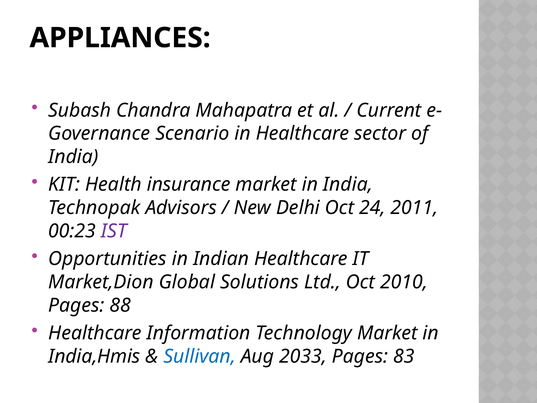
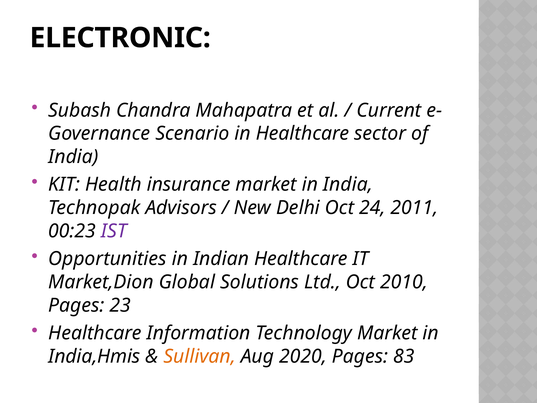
APPLIANCES: APPLIANCES -> ELECTRONIC (120, 38)
88: 88 -> 23 (120, 305)
Sullivan colour: blue -> orange (200, 356)
2033: 2033 -> 2020 (303, 356)
